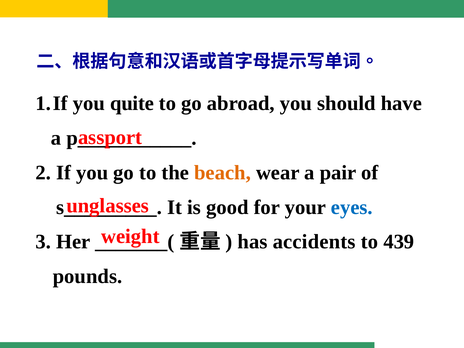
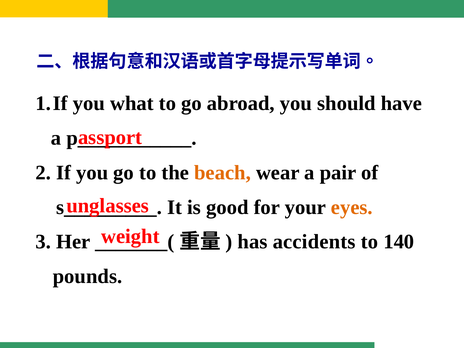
quite: quite -> what (132, 103)
eyes colour: blue -> orange (352, 207)
439: 439 -> 140 (399, 242)
